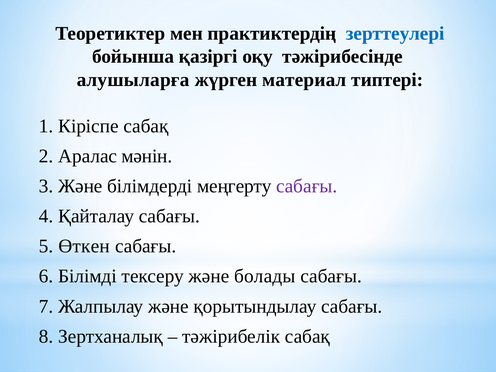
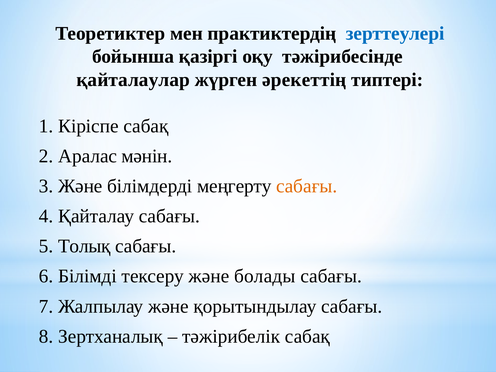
алушыларға: алушыларға -> қайталаулар (133, 80)
материал: материал -> әрекеттің (304, 80)
сабағы colour: purple -> orange (307, 186)
Өткен: Өткен -> Толық (84, 246)
